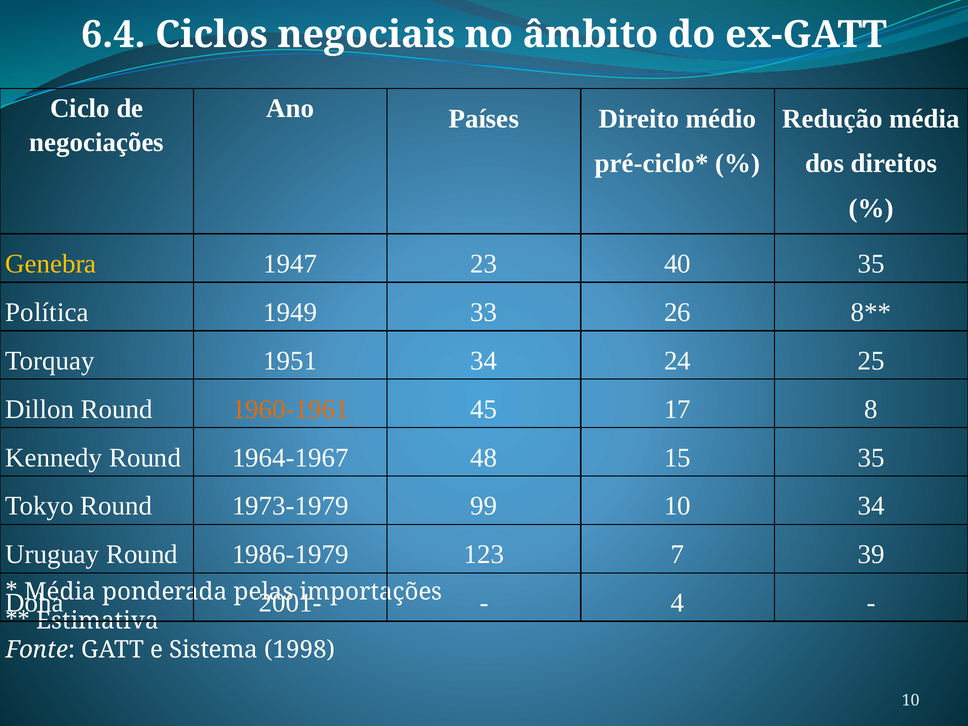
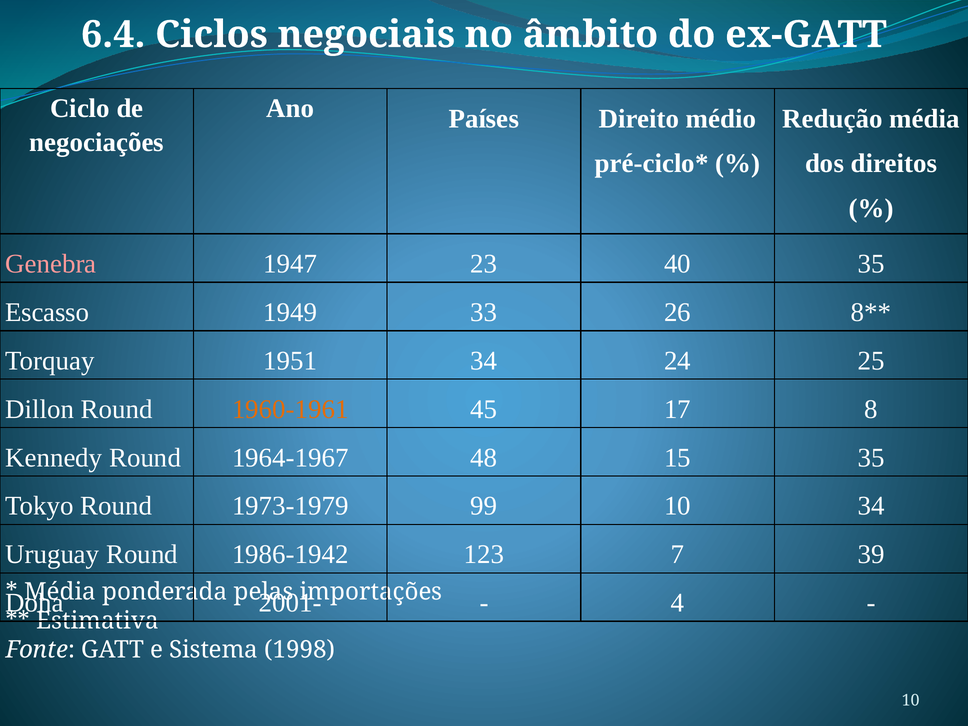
Genebra colour: yellow -> pink (51, 264)
Política: Política -> Escasso (47, 312)
1986-1979: 1986-1979 -> 1986-1942 (290, 555)
